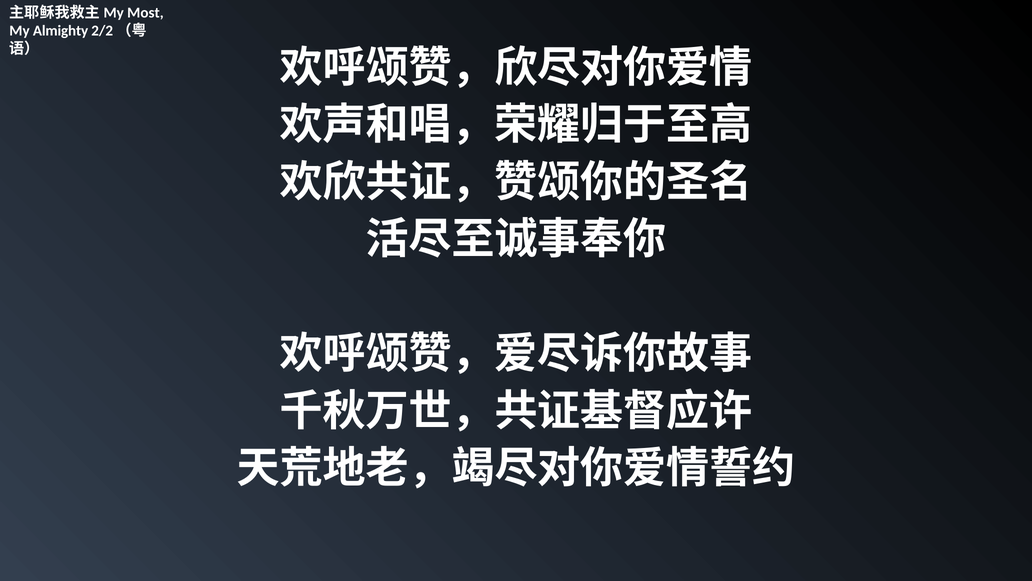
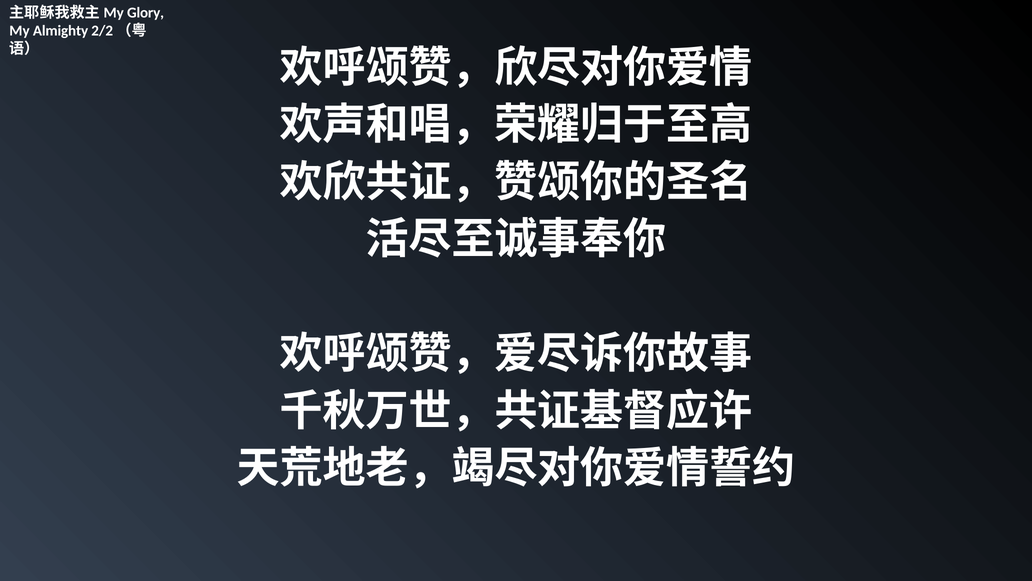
Most: Most -> Glory (146, 13)
